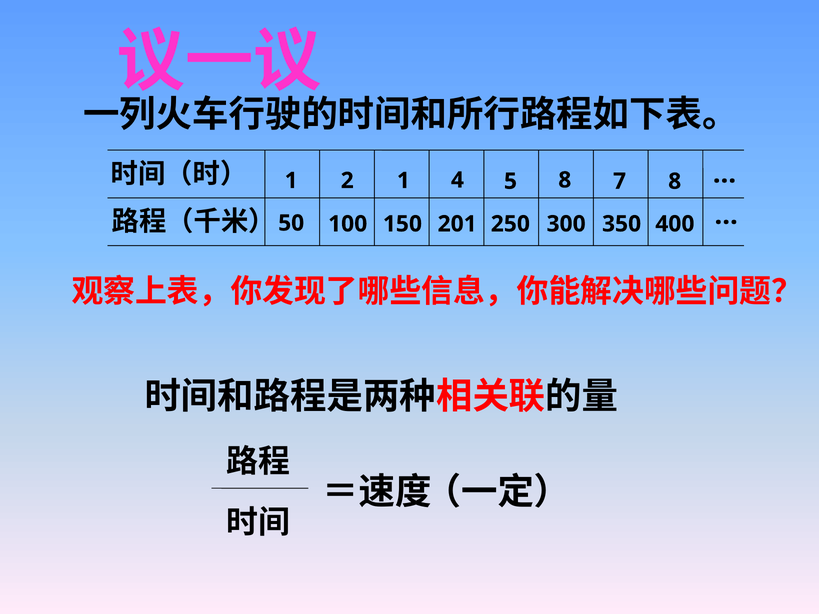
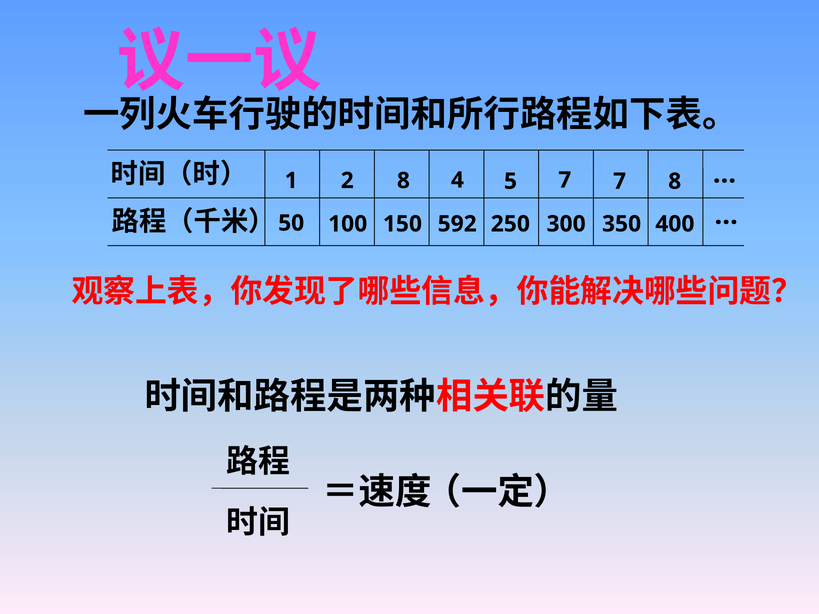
2 1: 1 -> 8 (403, 181)
5 8: 8 -> 7 (565, 180)
201: 201 -> 592 (457, 224)
